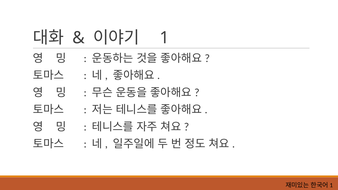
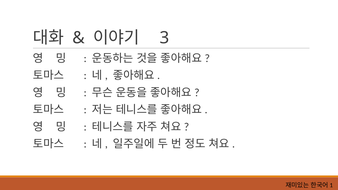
1: 1 -> 3 (165, 38)
